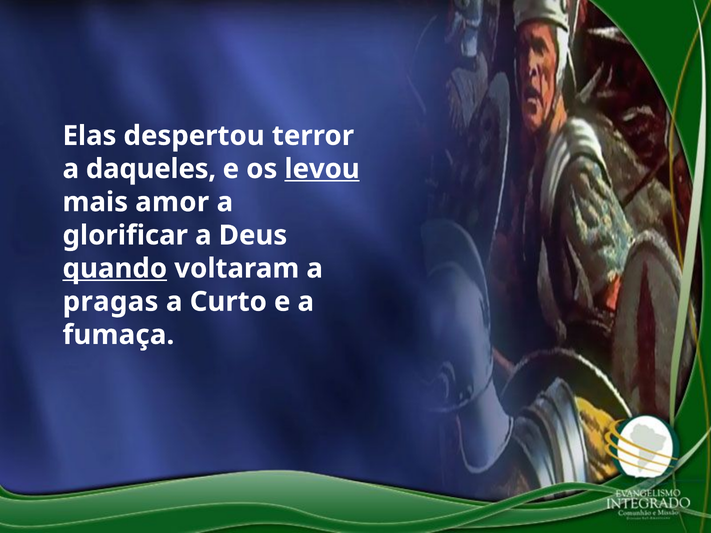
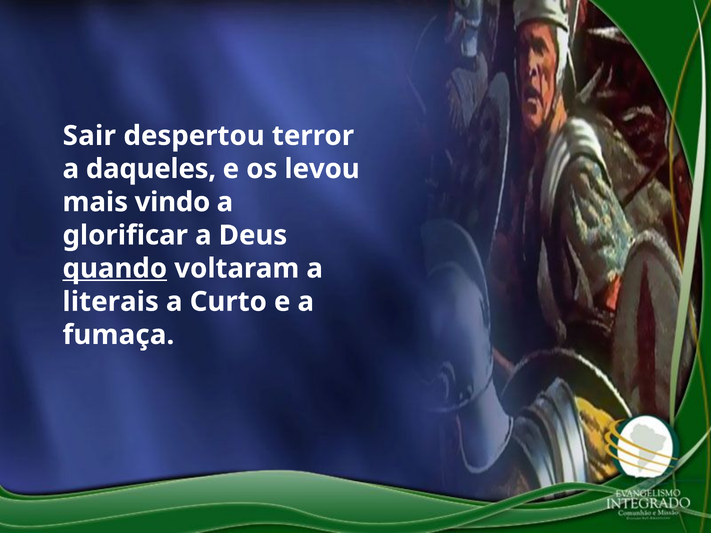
Elas: Elas -> Sair (89, 136)
levou underline: present -> none (322, 169)
amor: amor -> vindo (172, 202)
pragas: pragas -> literais (111, 302)
